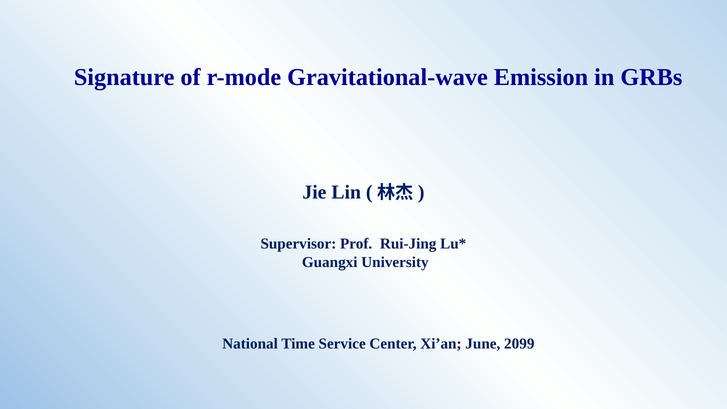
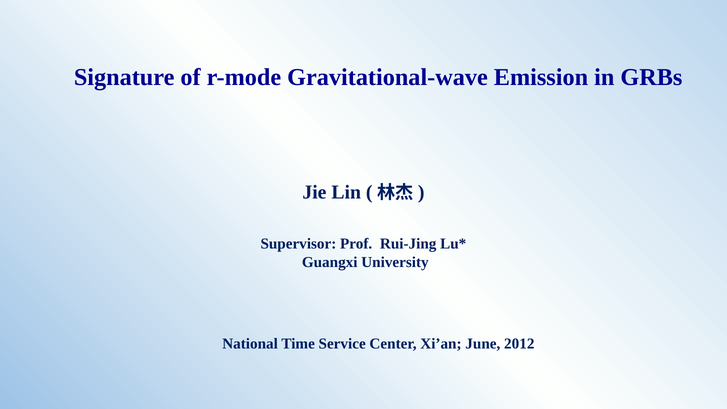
2099: 2099 -> 2012 (519, 344)
